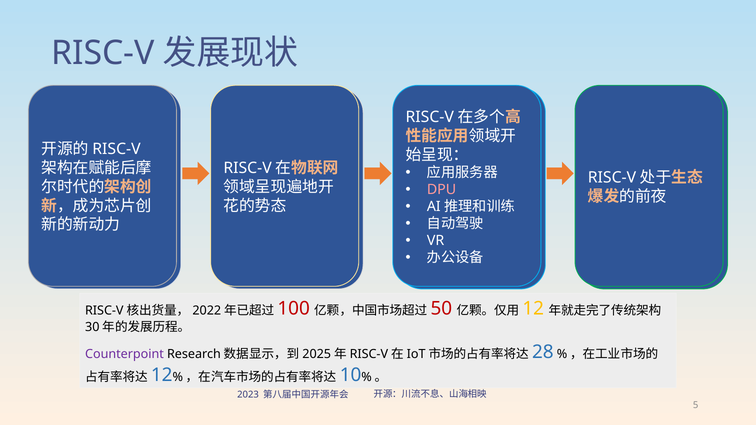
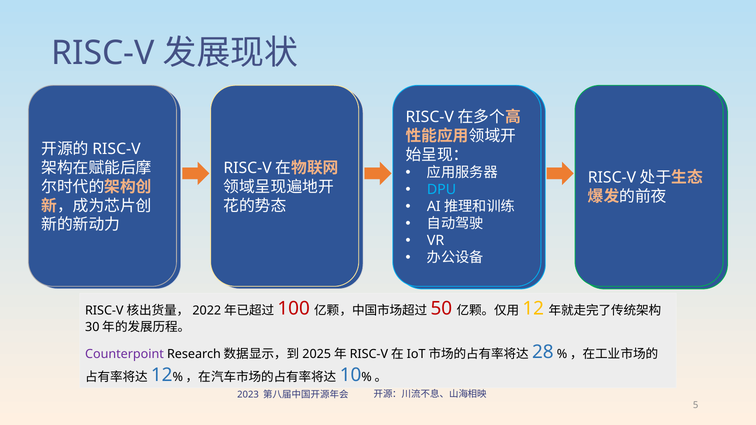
DPU colour: pink -> light blue (442, 190)
